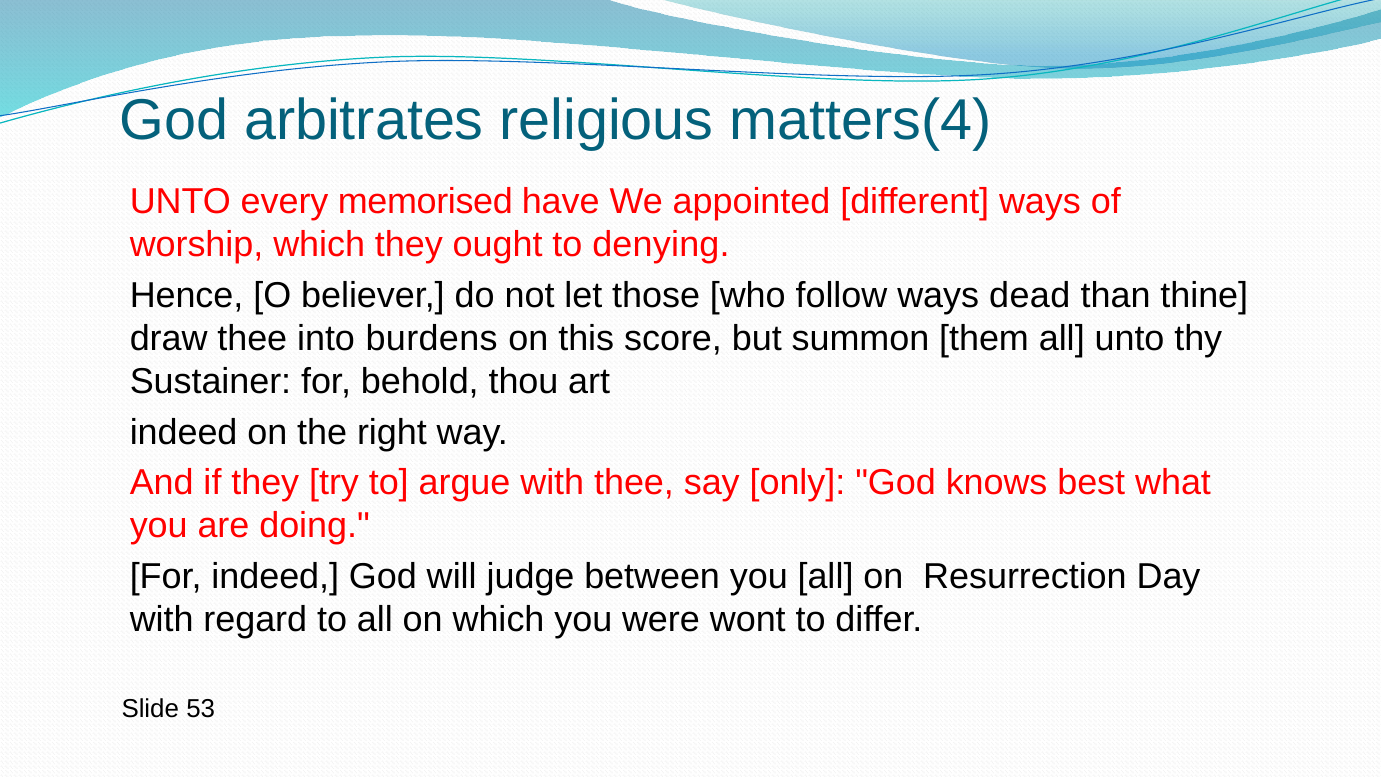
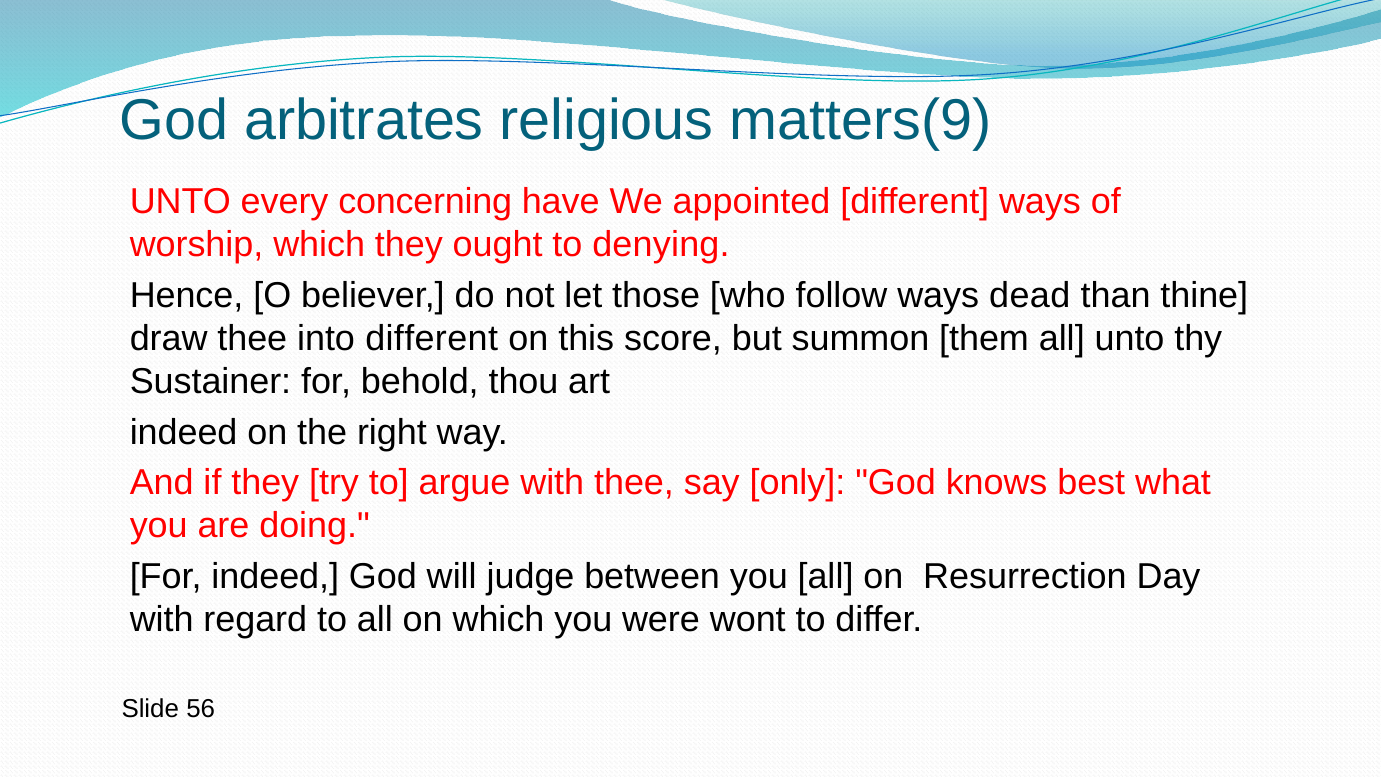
matters(4: matters(4 -> matters(9 (861, 121)
memorised: memorised -> concerning (425, 201)
into burdens: burdens -> different (432, 338)
53: 53 -> 56 (201, 709)
